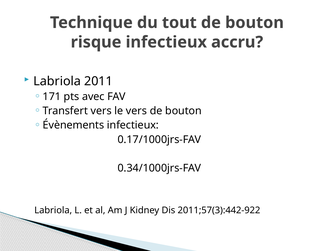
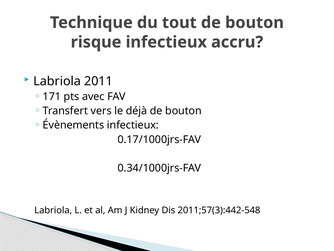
le vers: vers -> déjà (137, 111)
2011;57(3):442-922: 2011;57(3):442-922 -> 2011;57(3):442-548 (219, 210)
